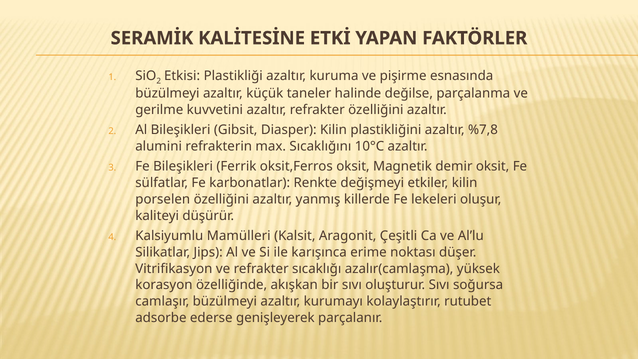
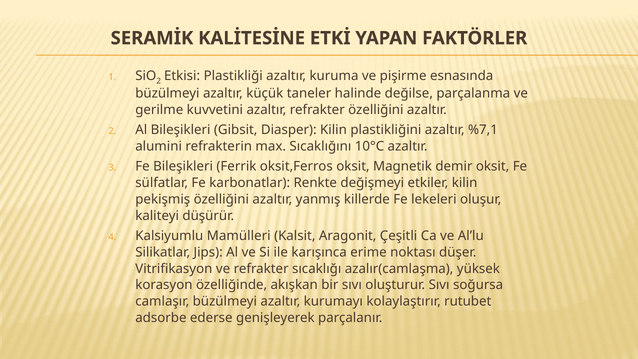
%7,8: %7,8 -> %7,1 (483, 130)
porselen: porselen -> pekişmiş (163, 199)
